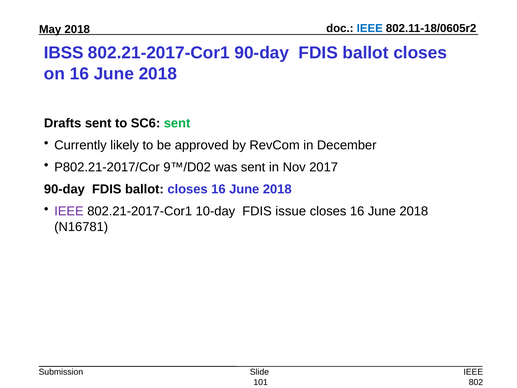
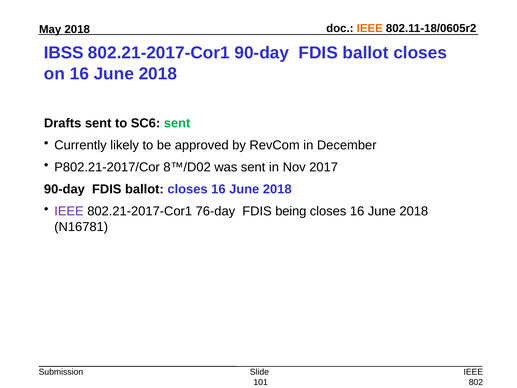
IEEE colour: blue -> orange (370, 28)
9™/D02: 9™/D02 -> 8™/D02 (187, 167)
10-day: 10-day -> 76-day (215, 211)
issue: issue -> being (291, 211)
